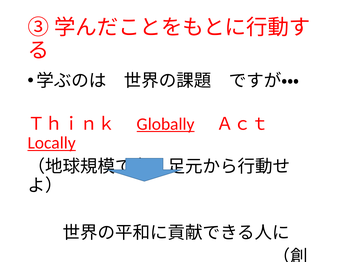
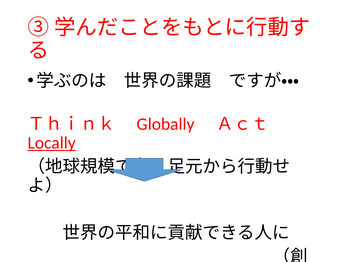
Globally underline: present -> none (166, 124)
